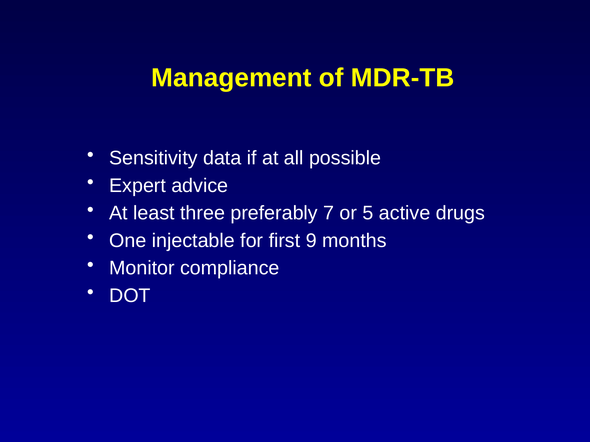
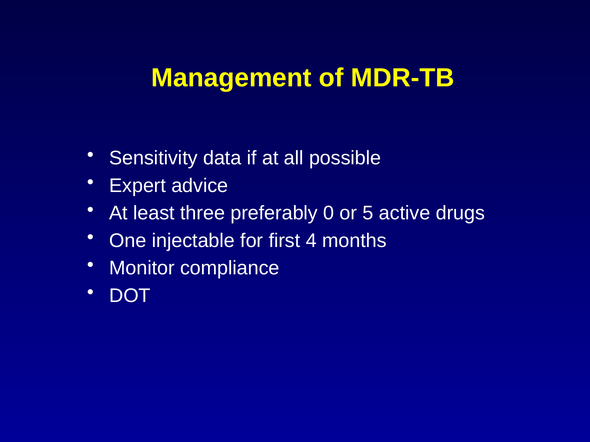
7: 7 -> 0 (329, 213)
9: 9 -> 4 (311, 241)
